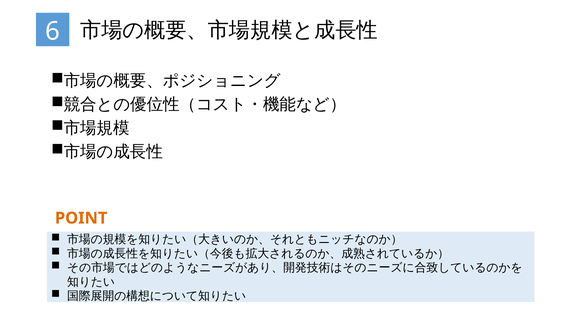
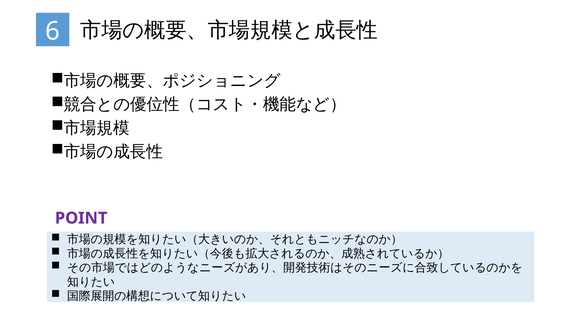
POINT colour: orange -> purple (81, 218)
